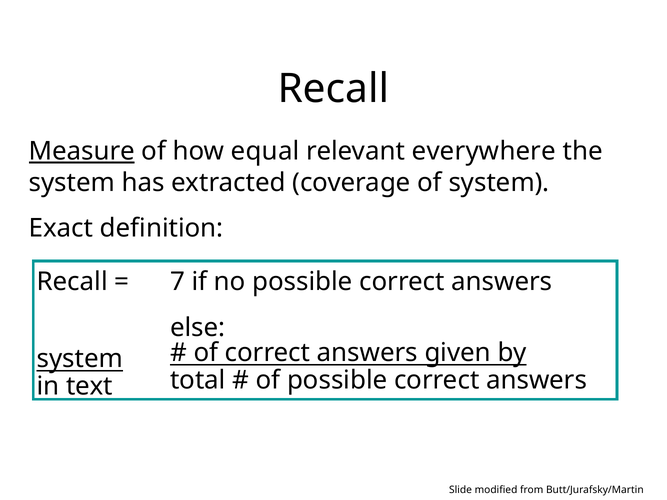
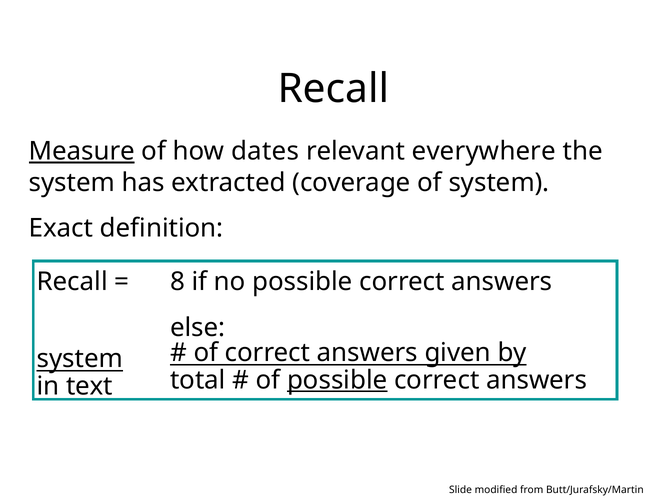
equal: equal -> dates (265, 151)
7: 7 -> 8 (178, 282)
possible underline: none -> present (337, 380)
